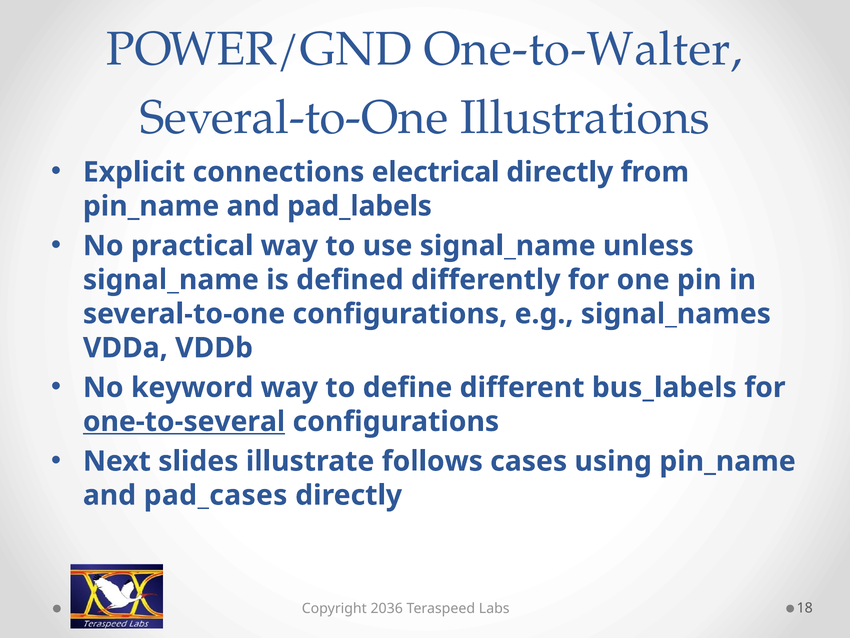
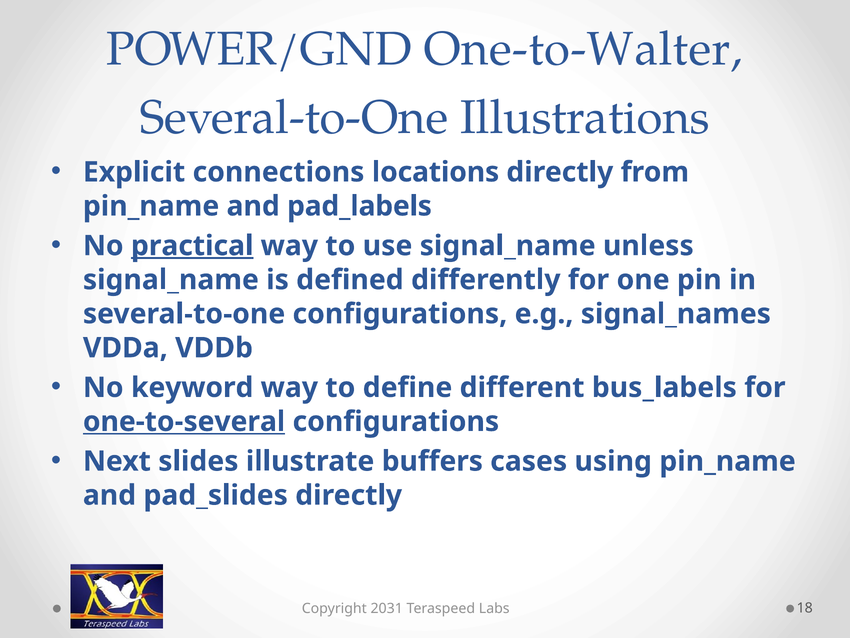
electrical: electrical -> locations (436, 172)
practical underline: none -> present (192, 246)
follows: follows -> buffers (432, 461)
pad_cases: pad_cases -> pad_slides (216, 495)
2036: 2036 -> 2031 (387, 608)
